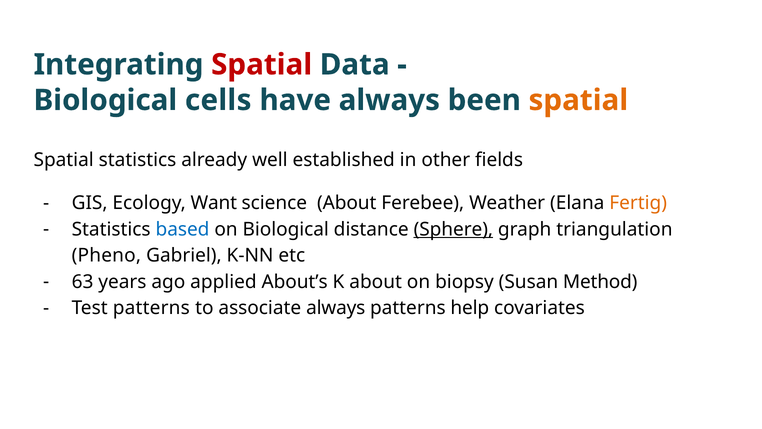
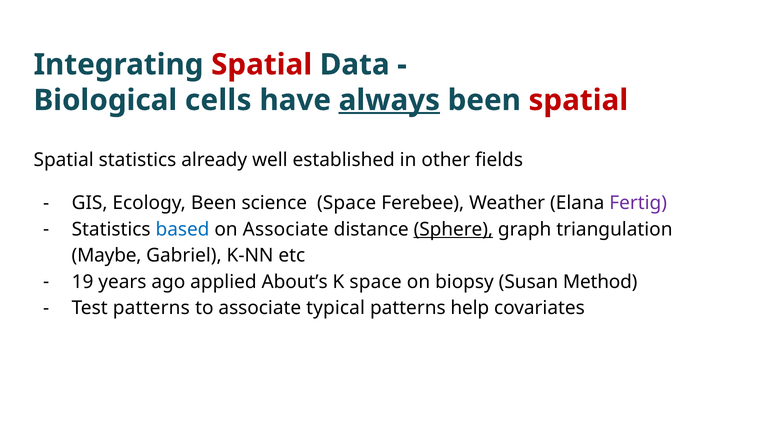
always underline: none -> present (389, 100)
spatial colour: orange -> red (578, 100)
Ecology Want: Want -> Been (214, 203)
science About: About -> Space (347, 203)
Fertig colour: orange -> purple (638, 203)
on Biological: Biological -> Associate (286, 229)
Pheno: Pheno -> Maybe (107, 255)
63: 63 -> 19 (83, 282)
K about: about -> space (376, 282)
associate always: always -> typical (336, 308)
